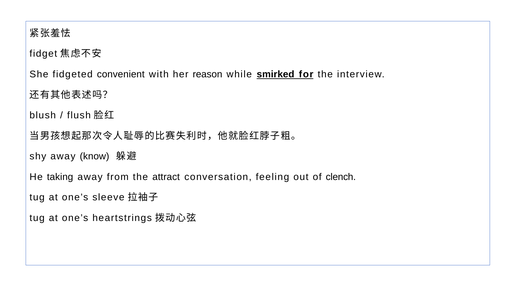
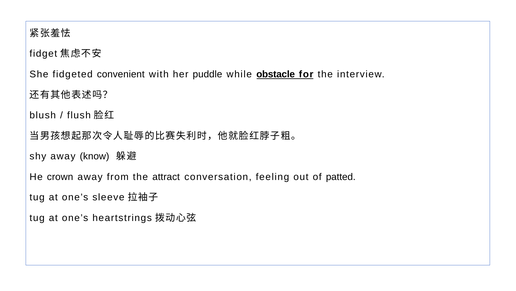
reason: reason -> puddle (207, 74)
smirked: smirked -> obstacle (276, 74)
taking: taking -> crown (60, 176)
clench: clench -> patted (341, 176)
